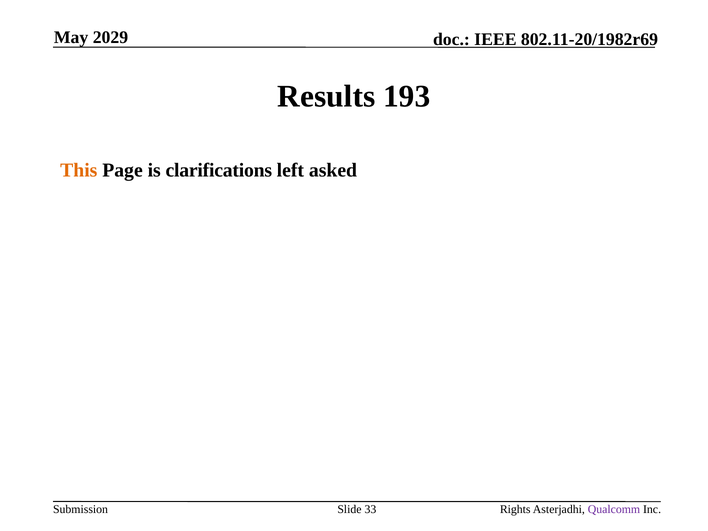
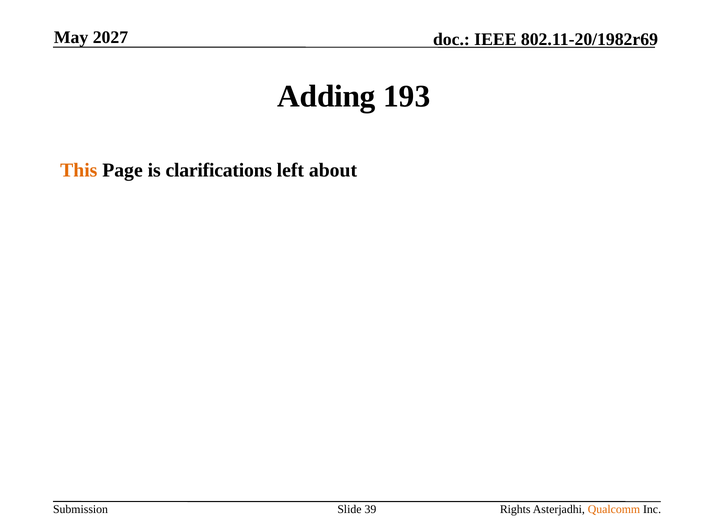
2029: 2029 -> 2027 (110, 38)
Results: Results -> Adding (326, 97)
asked: asked -> about (333, 170)
33: 33 -> 39 (370, 509)
Qualcomm colour: purple -> orange (614, 509)
